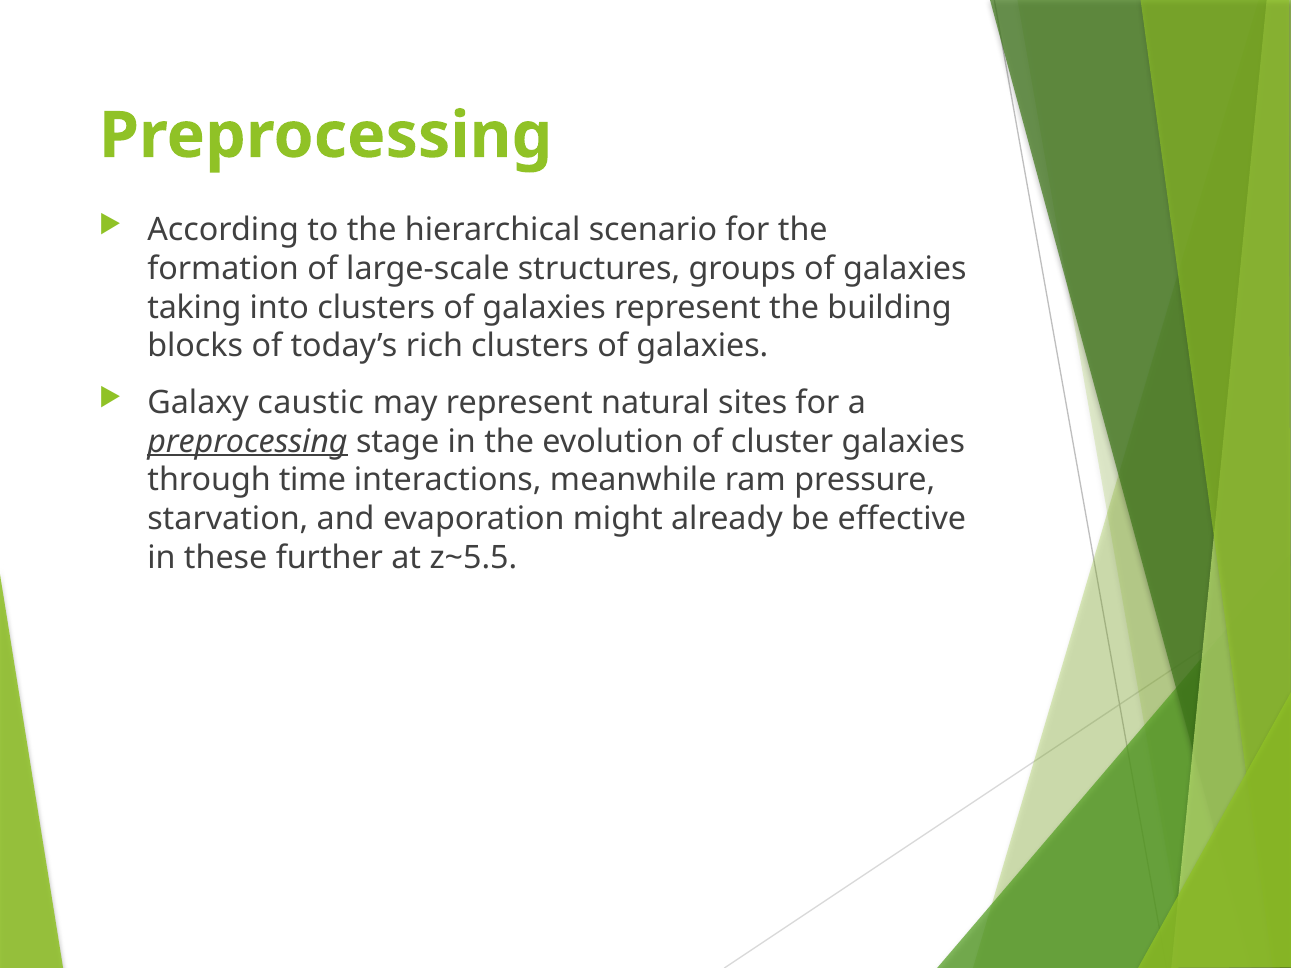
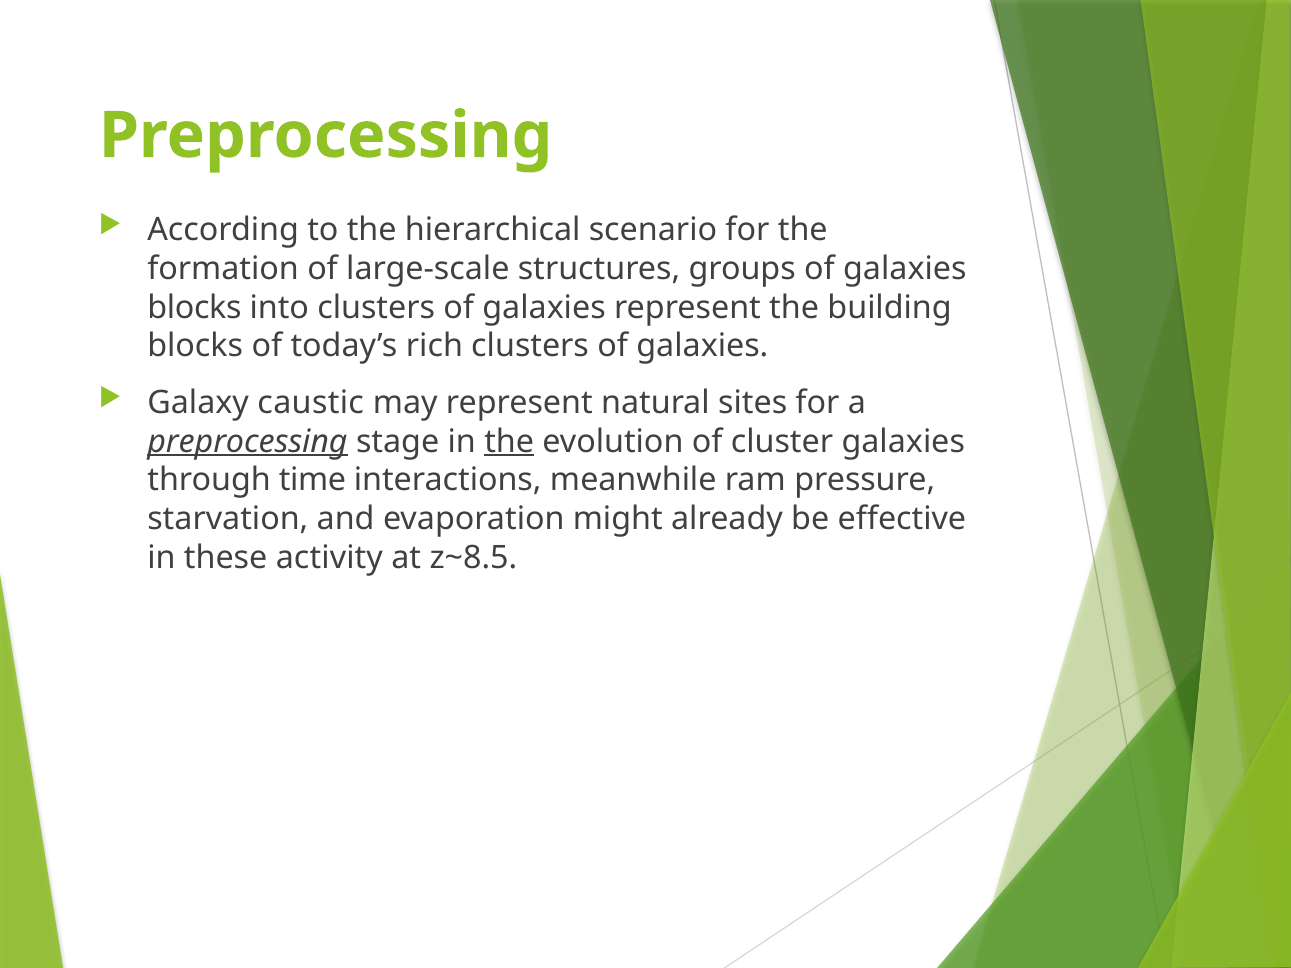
taking: taking -> blocks (194, 307)
the underline: none -> present (509, 442)
further: further -> activity (329, 558)
z~5.5: z~5.5 -> z~8.5 (473, 558)
